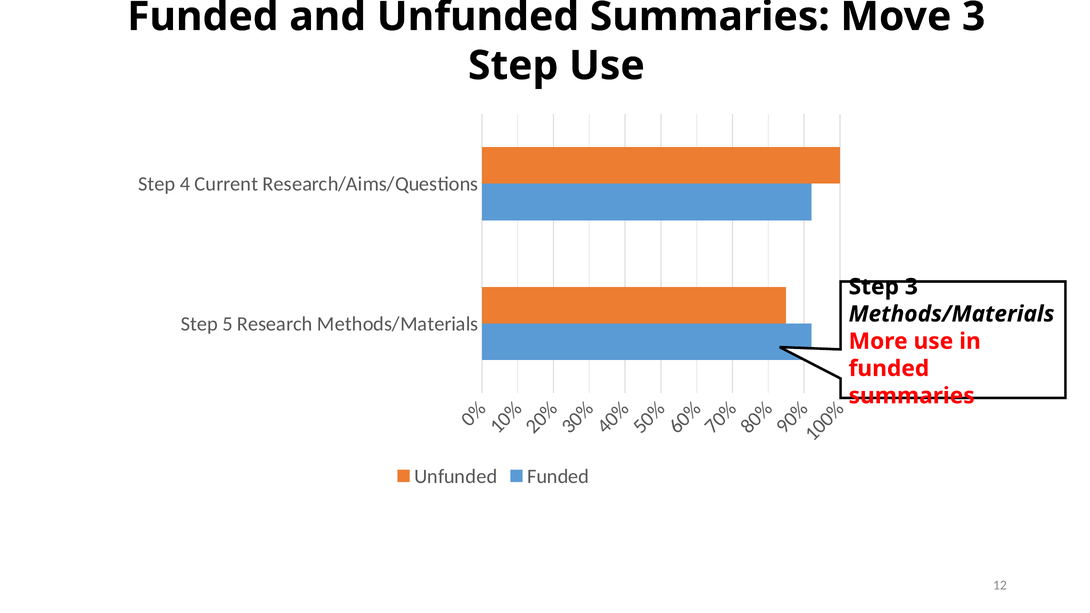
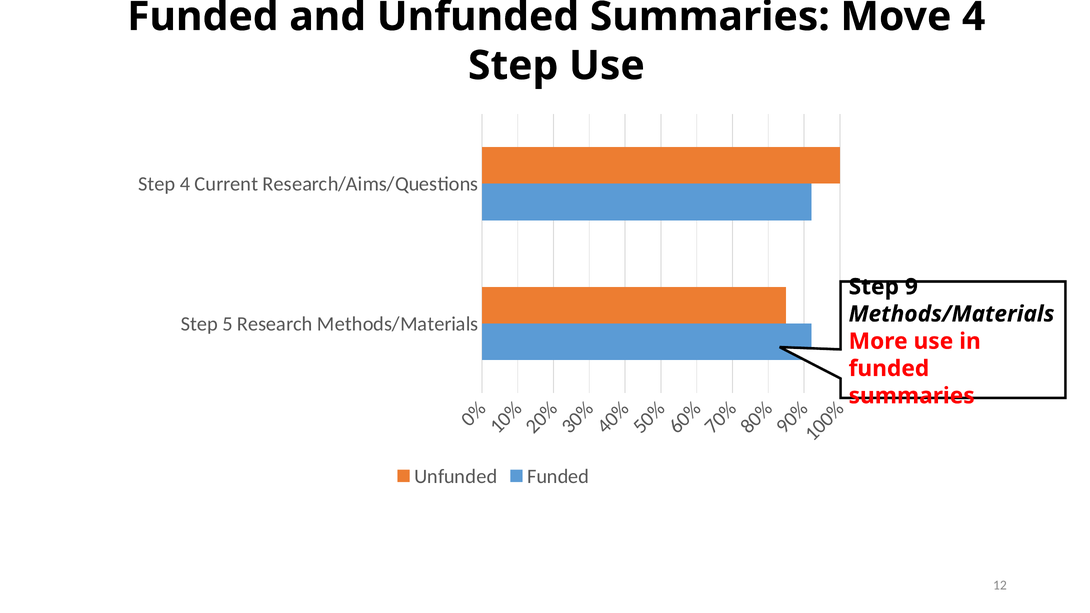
Move 3: 3 -> 4 (974, 17)
Step 3: 3 -> 9 (911, 287)
